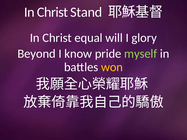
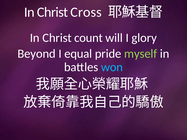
Stand: Stand -> Cross (86, 12)
equal: equal -> count (89, 38)
know: know -> equal (78, 54)
won colour: yellow -> light blue (112, 67)
